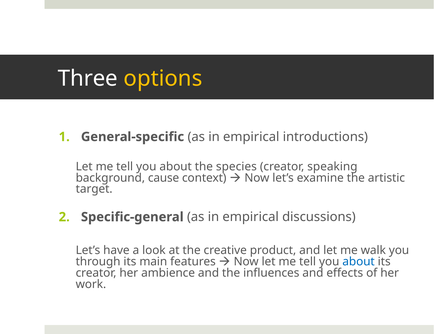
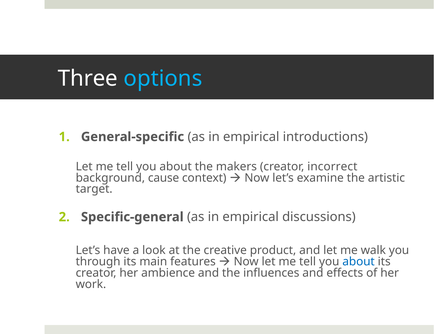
options colour: yellow -> light blue (163, 78)
species: species -> makers (236, 166)
speaking: speaking -> incorrect (332, 166)
